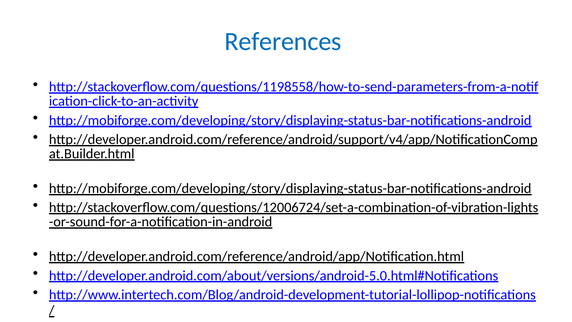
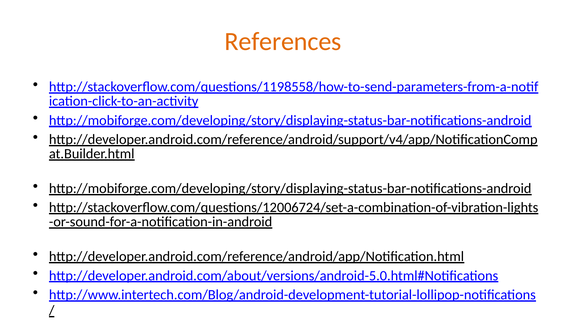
References colour: blue -> orange (283, 42)
